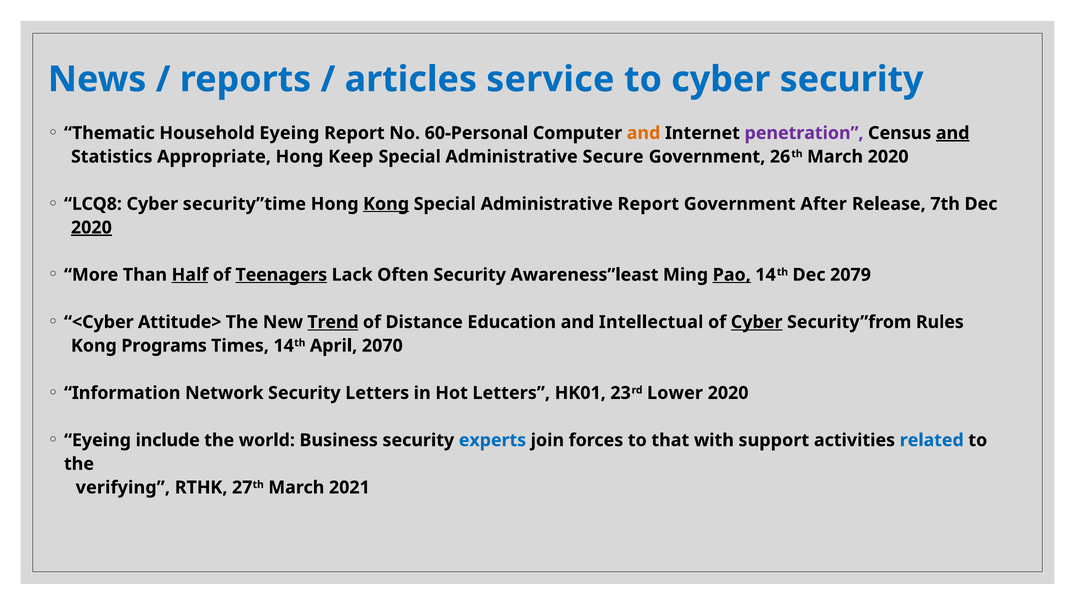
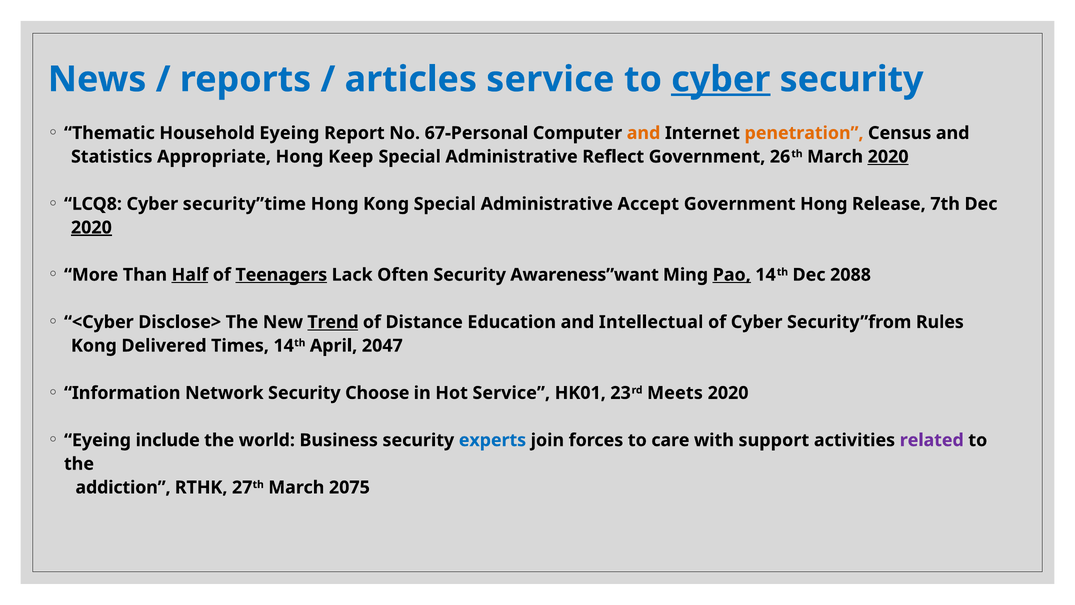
cyber underline: none -> present (721, 79)
60-Personal: 60-Personal -> 67-Personal (476, 133)
penetration colour: purple -> orange (804, 133)
and underline: present -> none (953, 133)
Secure: Secure -> Reflect (613, 157)
2020 underline: none -> present (888, 157)
Kong underline: present -> none (386, 204)
Administrative Report: Report -> Accept (648, 204)
Government After: After -> Hong (824, 204)
Awareness”least: Awareness”least -> Awareness”want (585, 275)
2079: 2079 -> 2088 (851, 275)
Attitude>: Attitude> -> Disclose> (180, 322)
Cyber underline: present -> none (757, 322)
Programs: Programs -> Delivered (164, 346)
2070: 2070 -> 2047 (382, 346)
Security Letters: Letters -> Choose (377, 393)
Hot Letters: Letters -> Service (511, 393)
Lower: Lower -> Meets (675, 393)
that: that -> care (670, 440)
related colour: blue -> purple (932, 440)
verifying: verifying -> addiction (123, 487)
2021: 2021 -> 2075 (349, 487)
